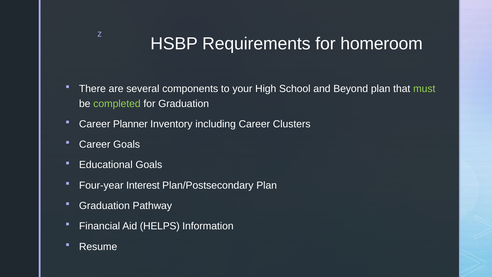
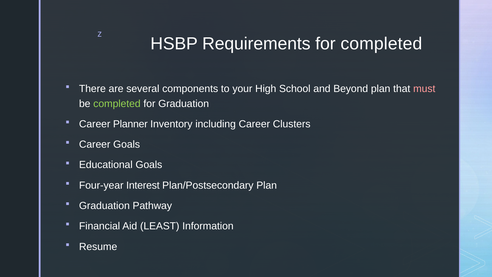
for homeroom: homeroom -> completed (381, 44)
must colour: light green -> pink (424, 89)
HELPS: HELPS -> LEAST (160, 226)
